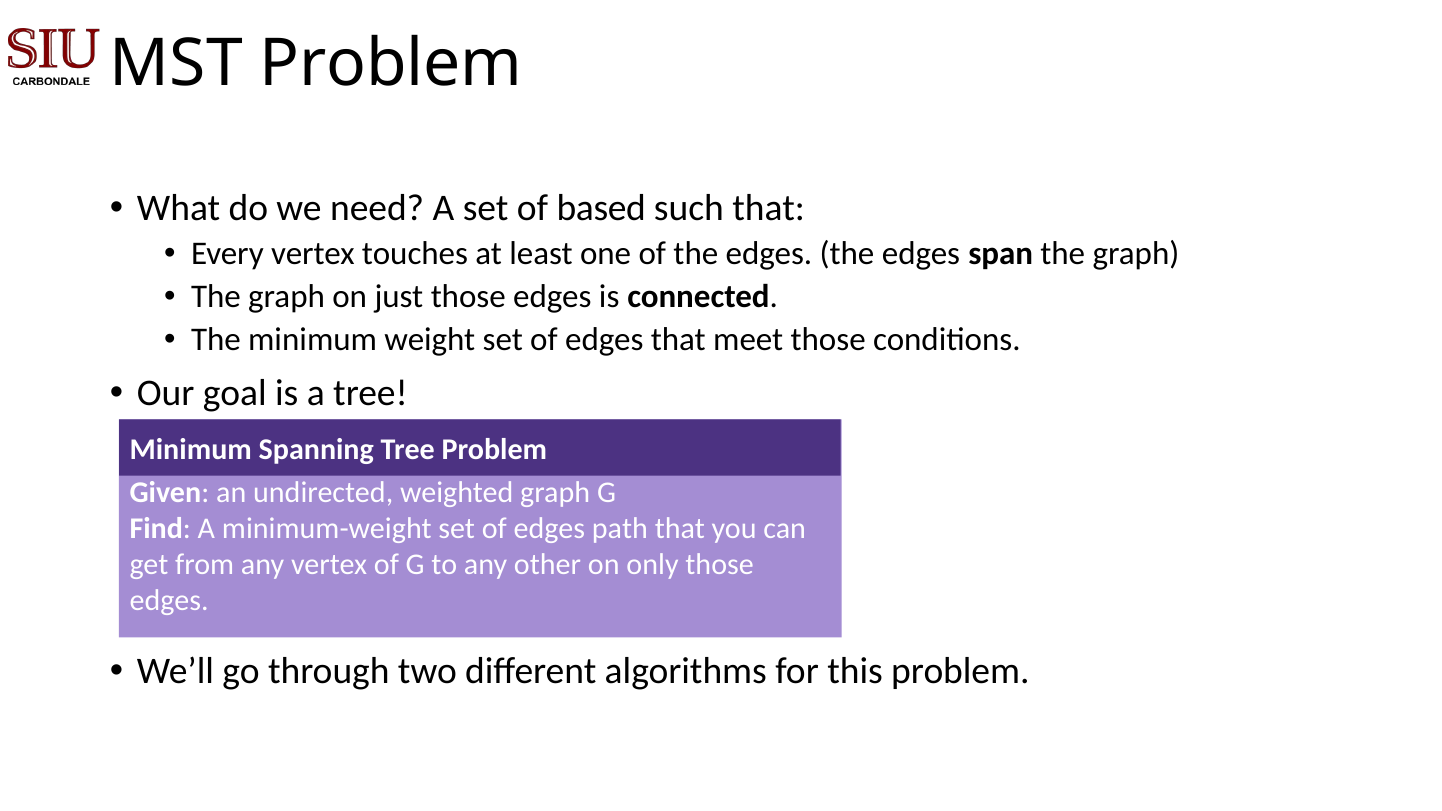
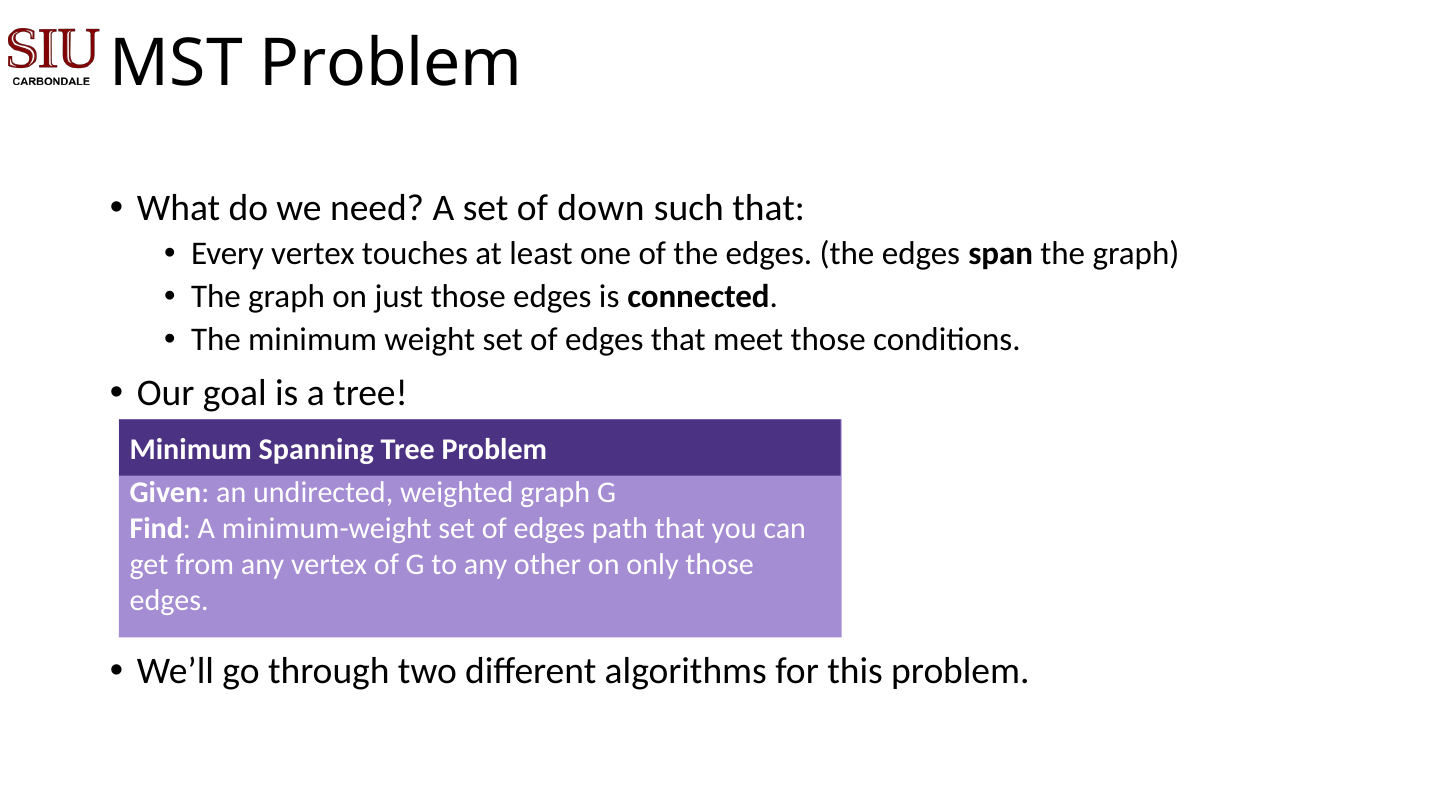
based: based -> down (601, 208)
